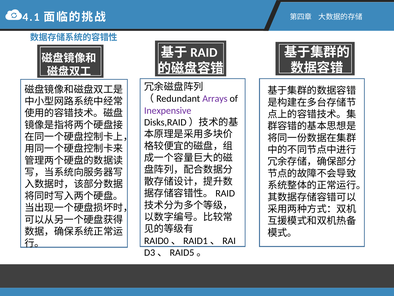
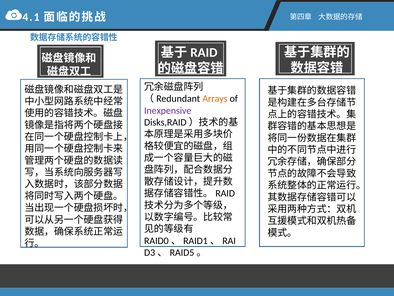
Arrays colour: purple -> orange (215, 99)
